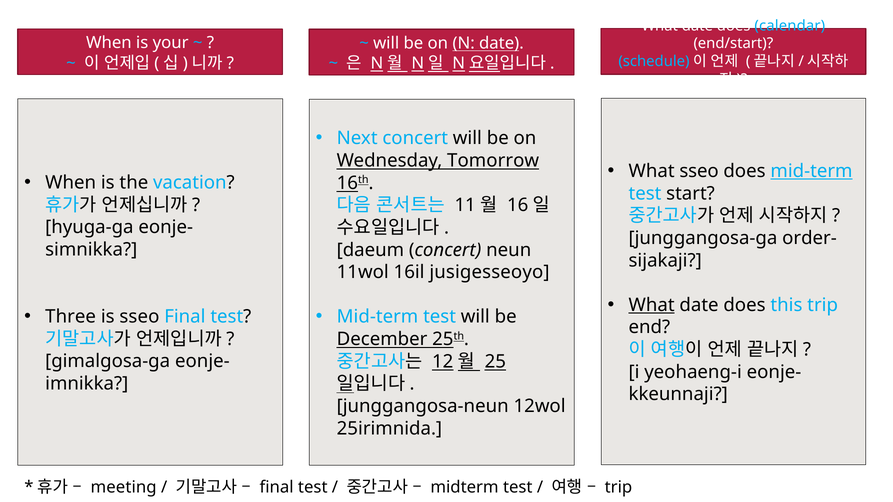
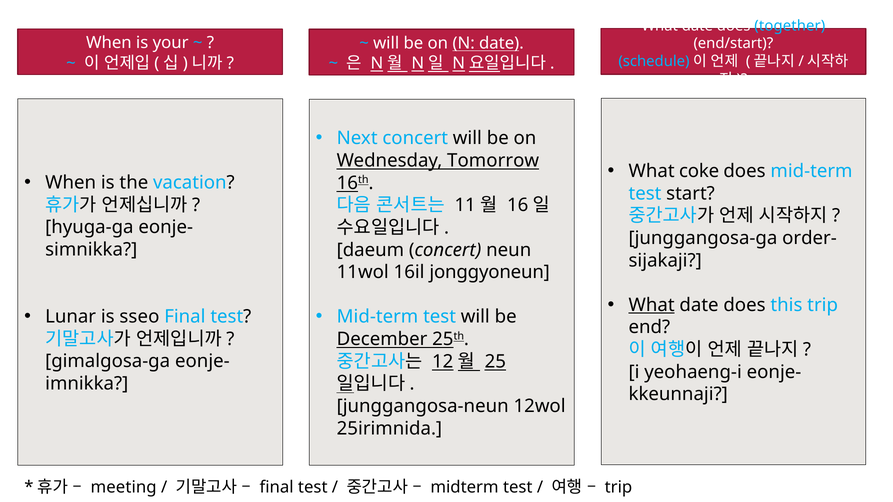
calendar: calendar -> together (790, 26)
What sseo: sseo -> coke (699, 171)
mid-term underline: present -> none (812, 171)
jusigesseoyo: jusigesseoyo -> jonggyoneun (490, 272)
Three: Three -> Lunar (71, 317)
